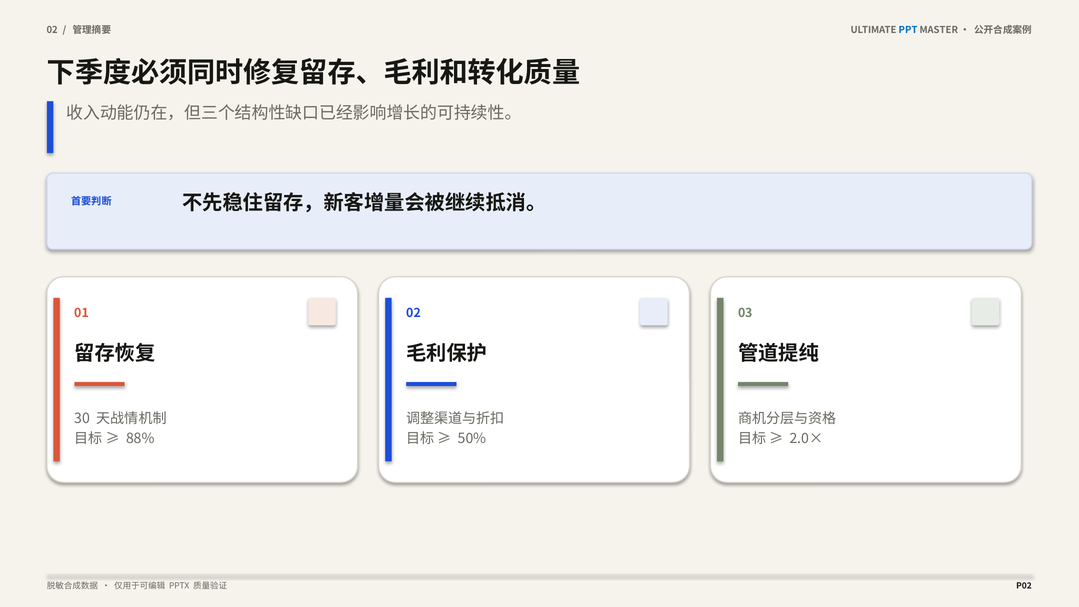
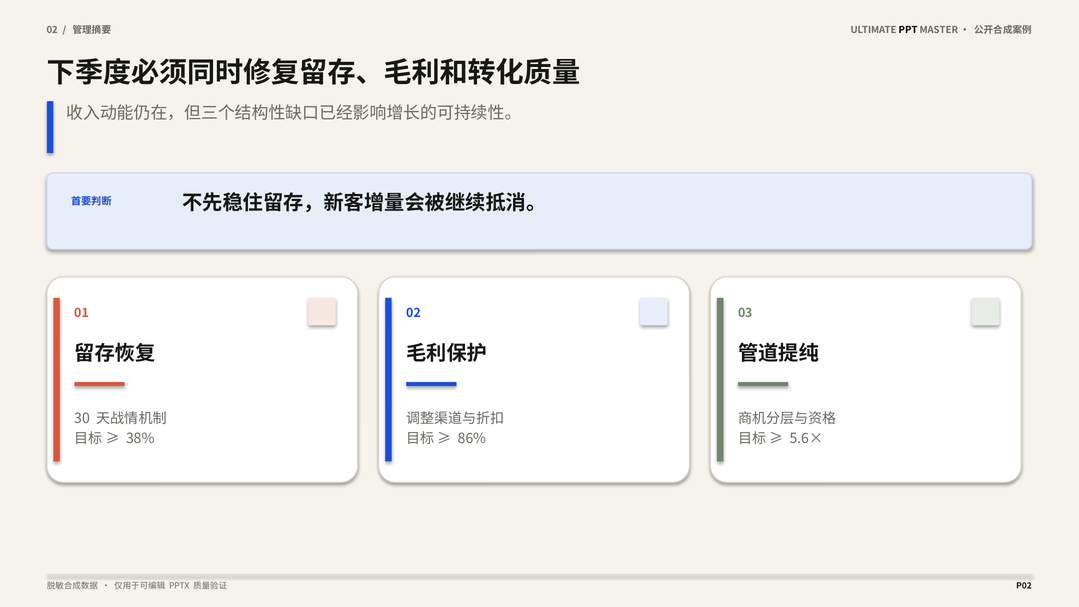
PPT colour: blue -> black (908, 30)
88%: 88% -> 38% (140, 439)
50%: 50% -> 86% (472, 439)
2.0×: 2.0× -> 5.6× (806, 439)
